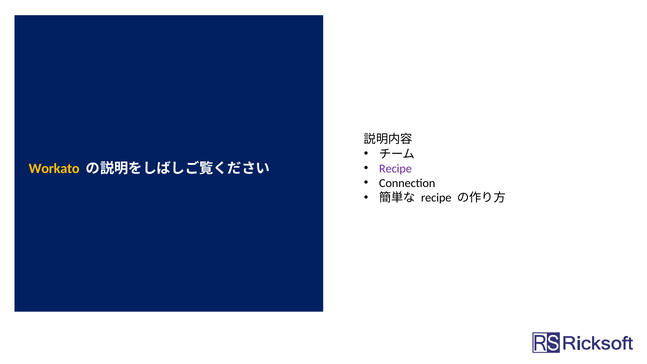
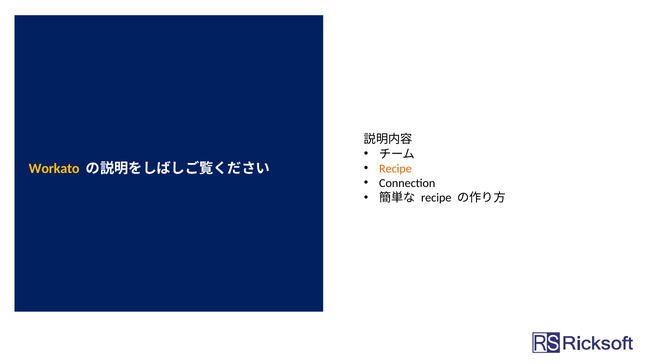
Recipe colour: purple -> orange (395, 169)
